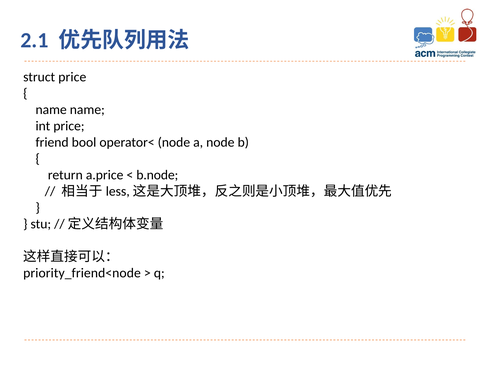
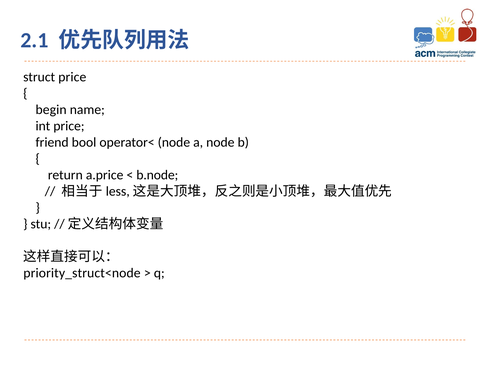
name: name -> begin (51, 110)
priority_friend<node: priority_friend<node -> priority_struct<node (82, 273)
